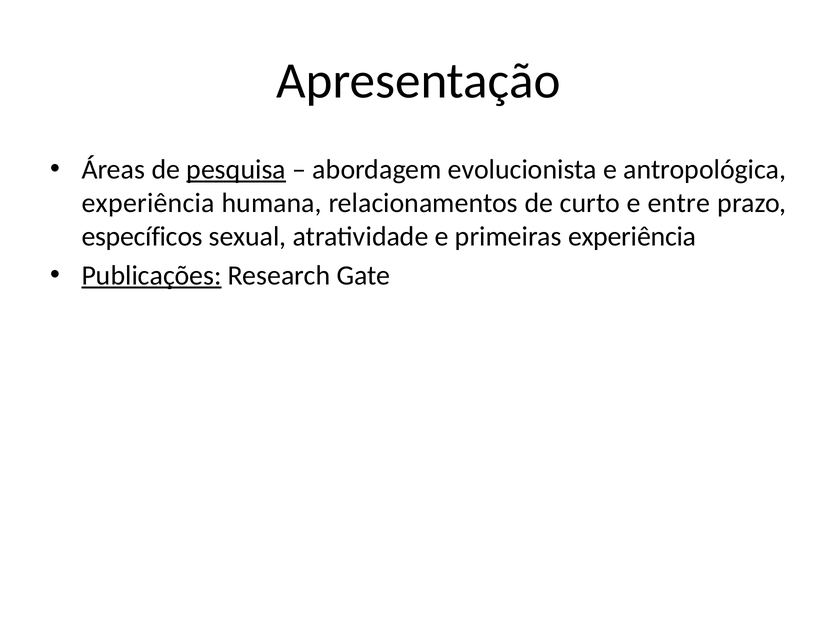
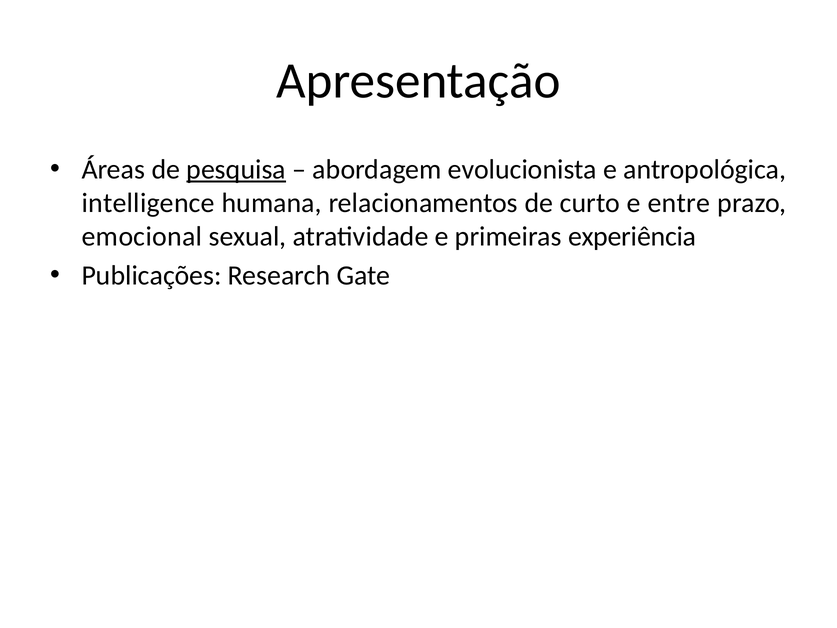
experiência: experiência -> intelligence (148, 203)
específicos: específicos -> emocional (142, 236)
Publicações underline: present -> none (152, 275)
